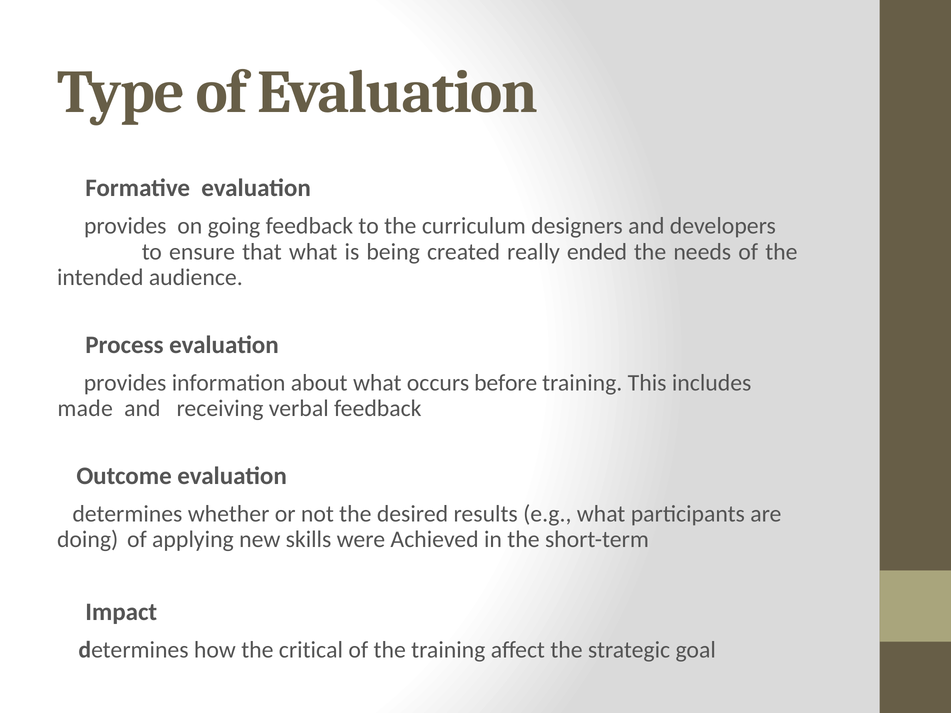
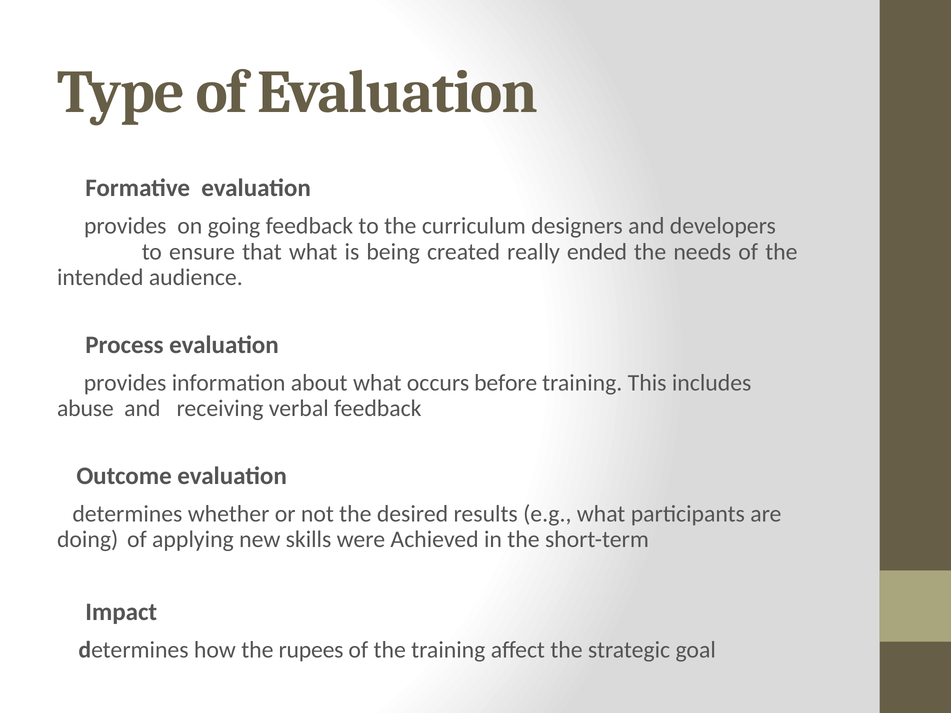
made: made -> abuse (85, 409)
critical: critical -> rupees (311, 650)
